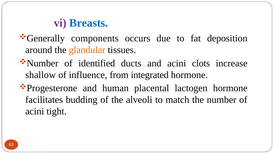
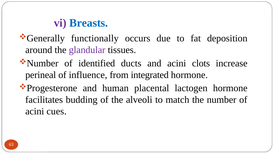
components: components -> functionally (95, 38)
glandular colour: orange -> purple (87, 50)
shallow: shallow -> perineal (41, 75)
tight: tight -> cues (57, 111)
